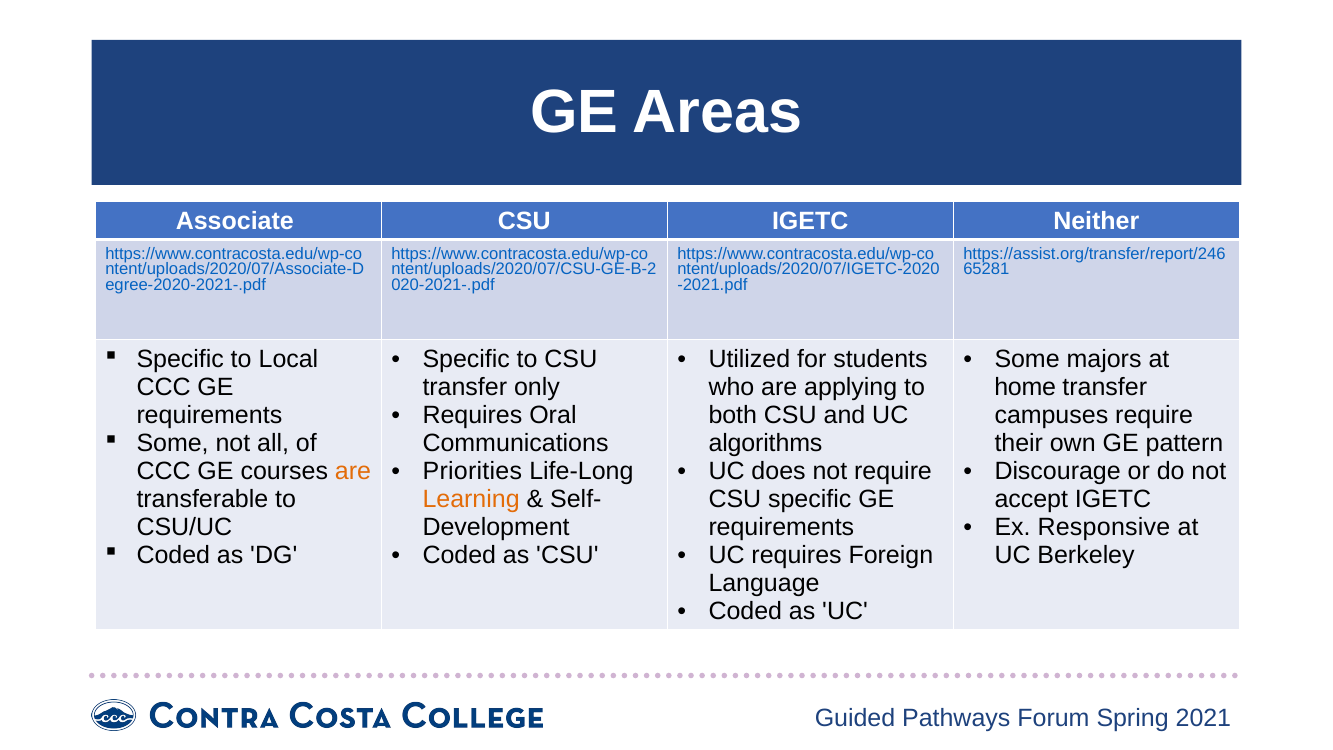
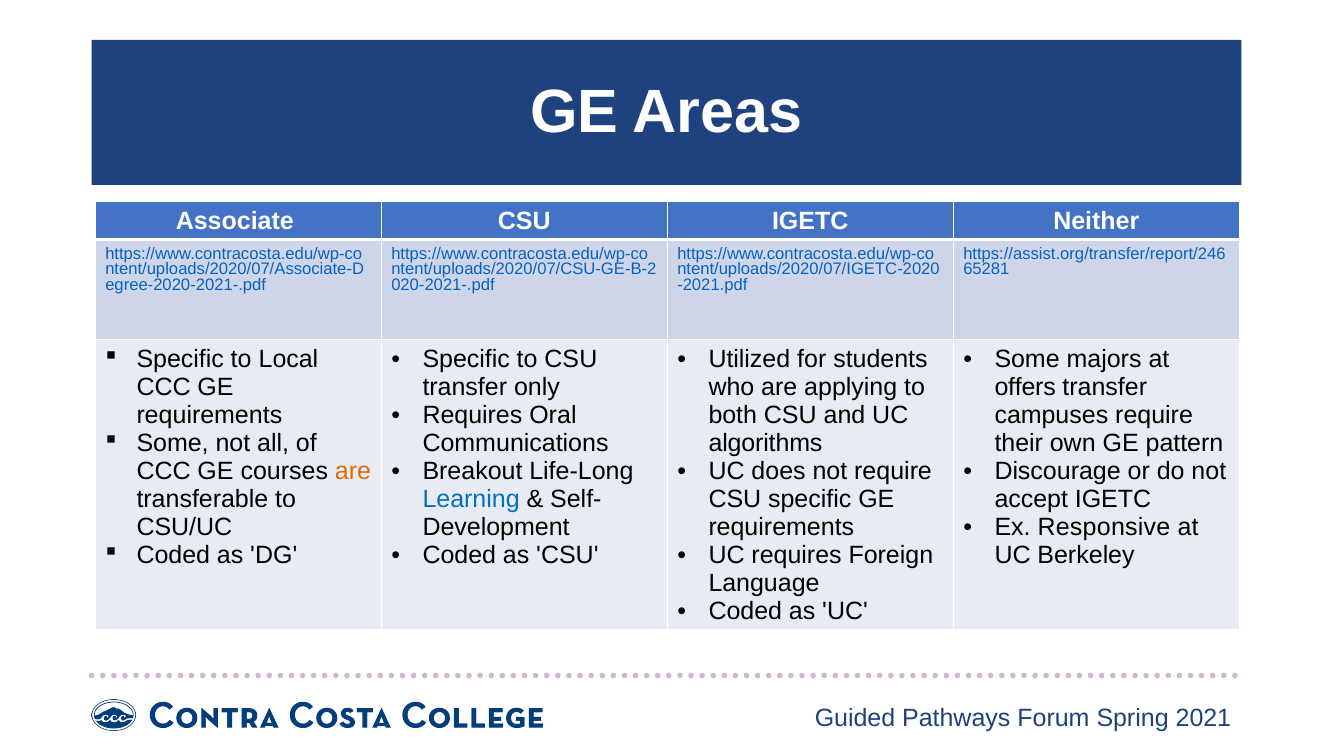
home: home -> offers (1025, 387)
Priorities: Priorities -> Breakout (472, 471)
Learning colour: orange -> blue (471, 499)
